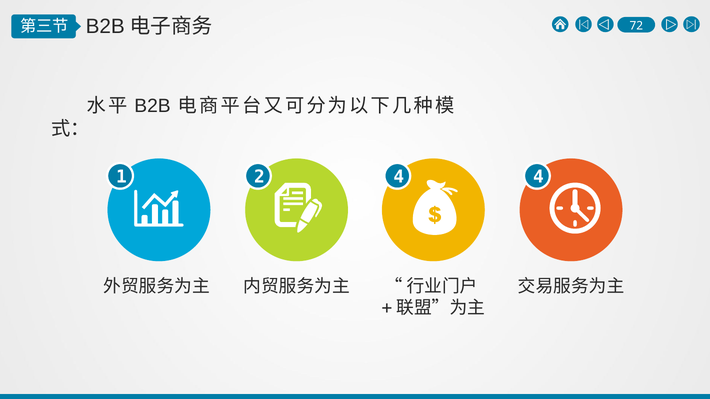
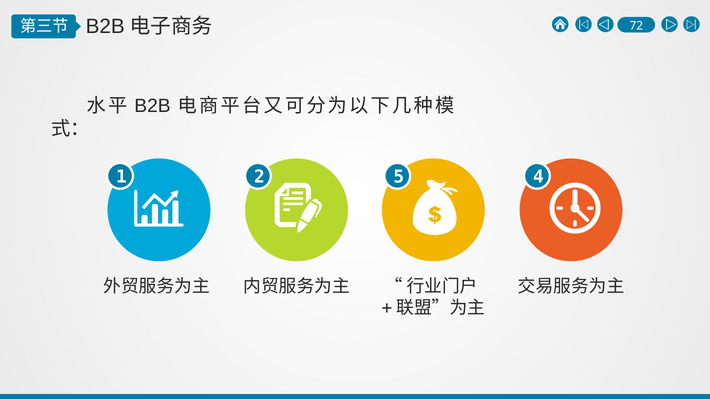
2 4: 4 -> 5 (399, 177)
